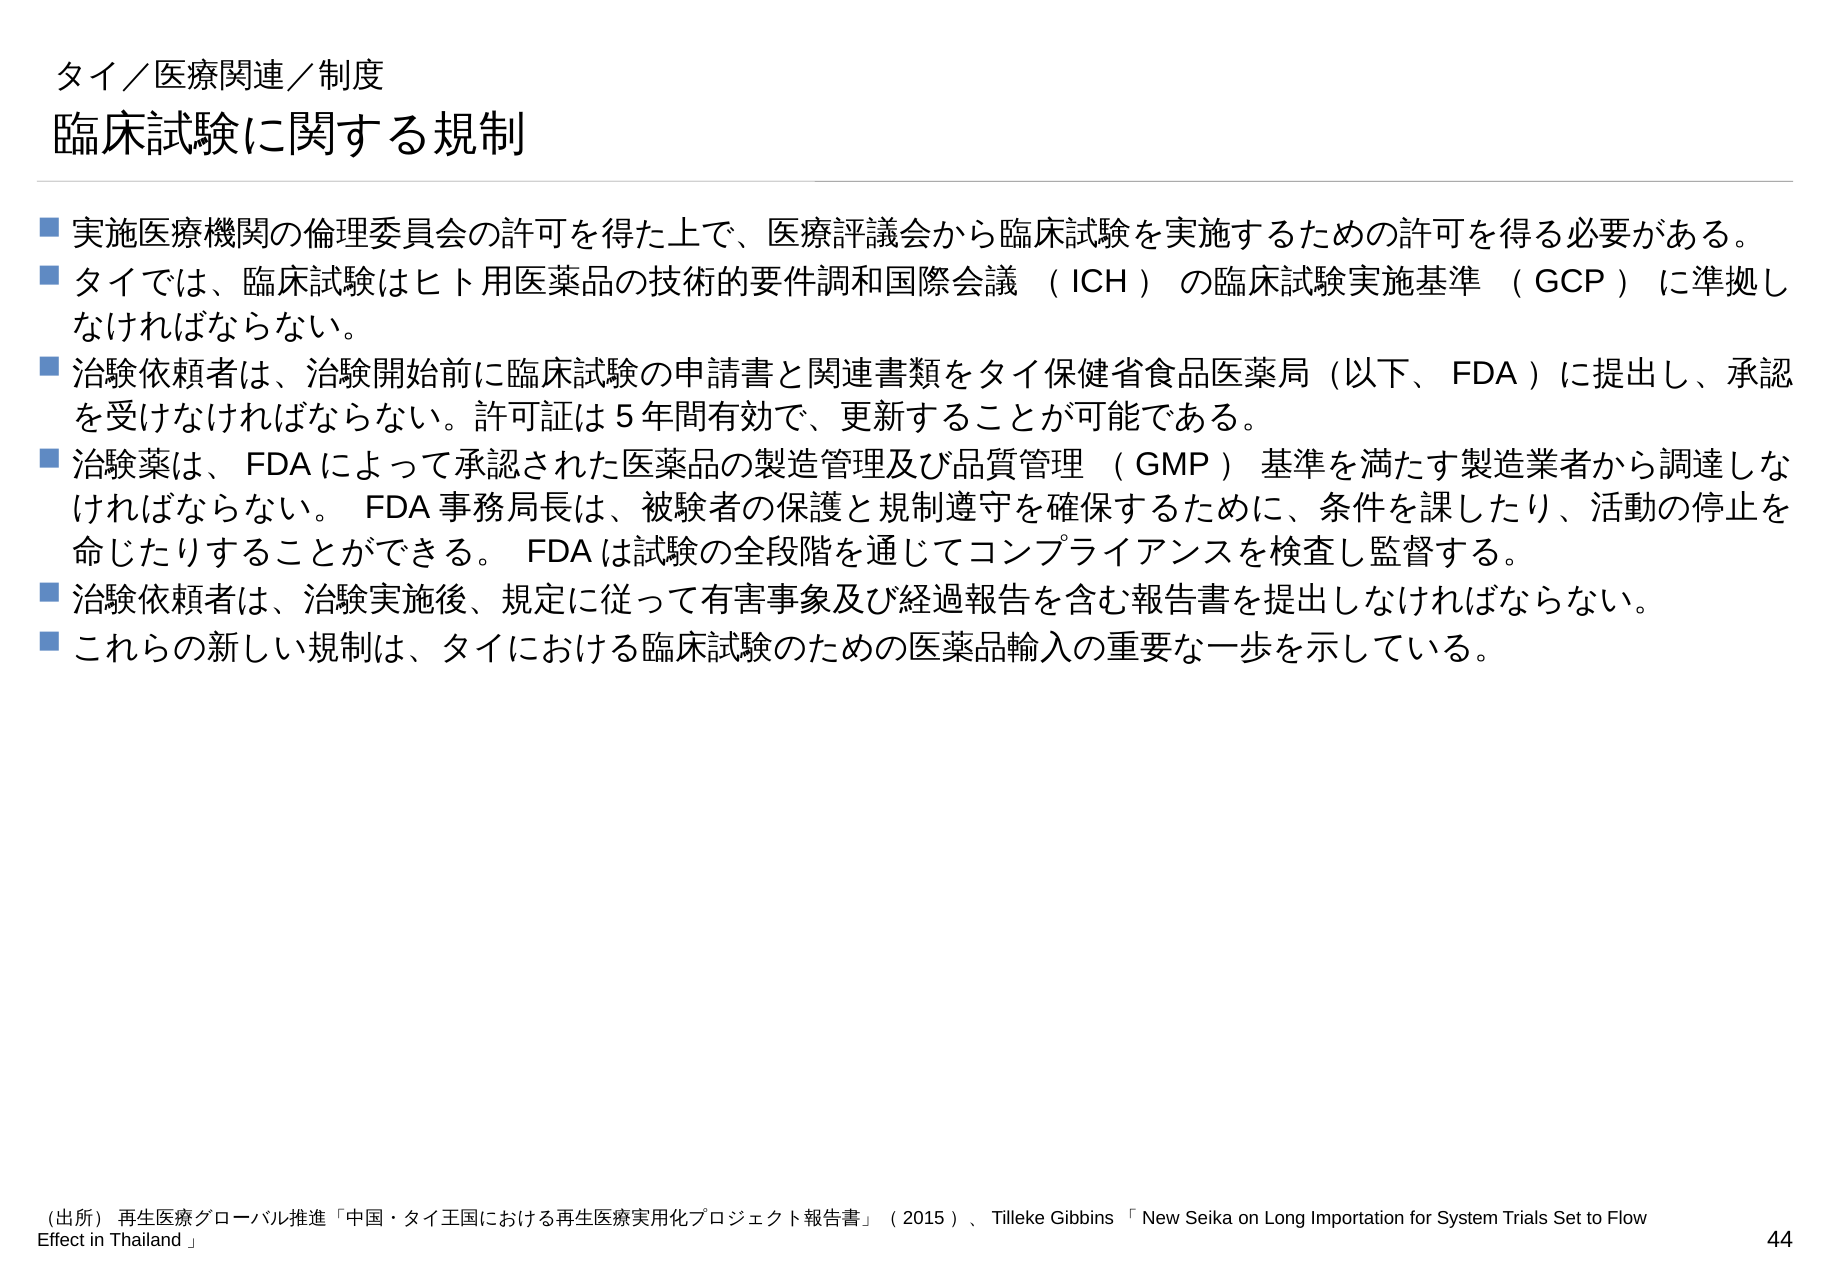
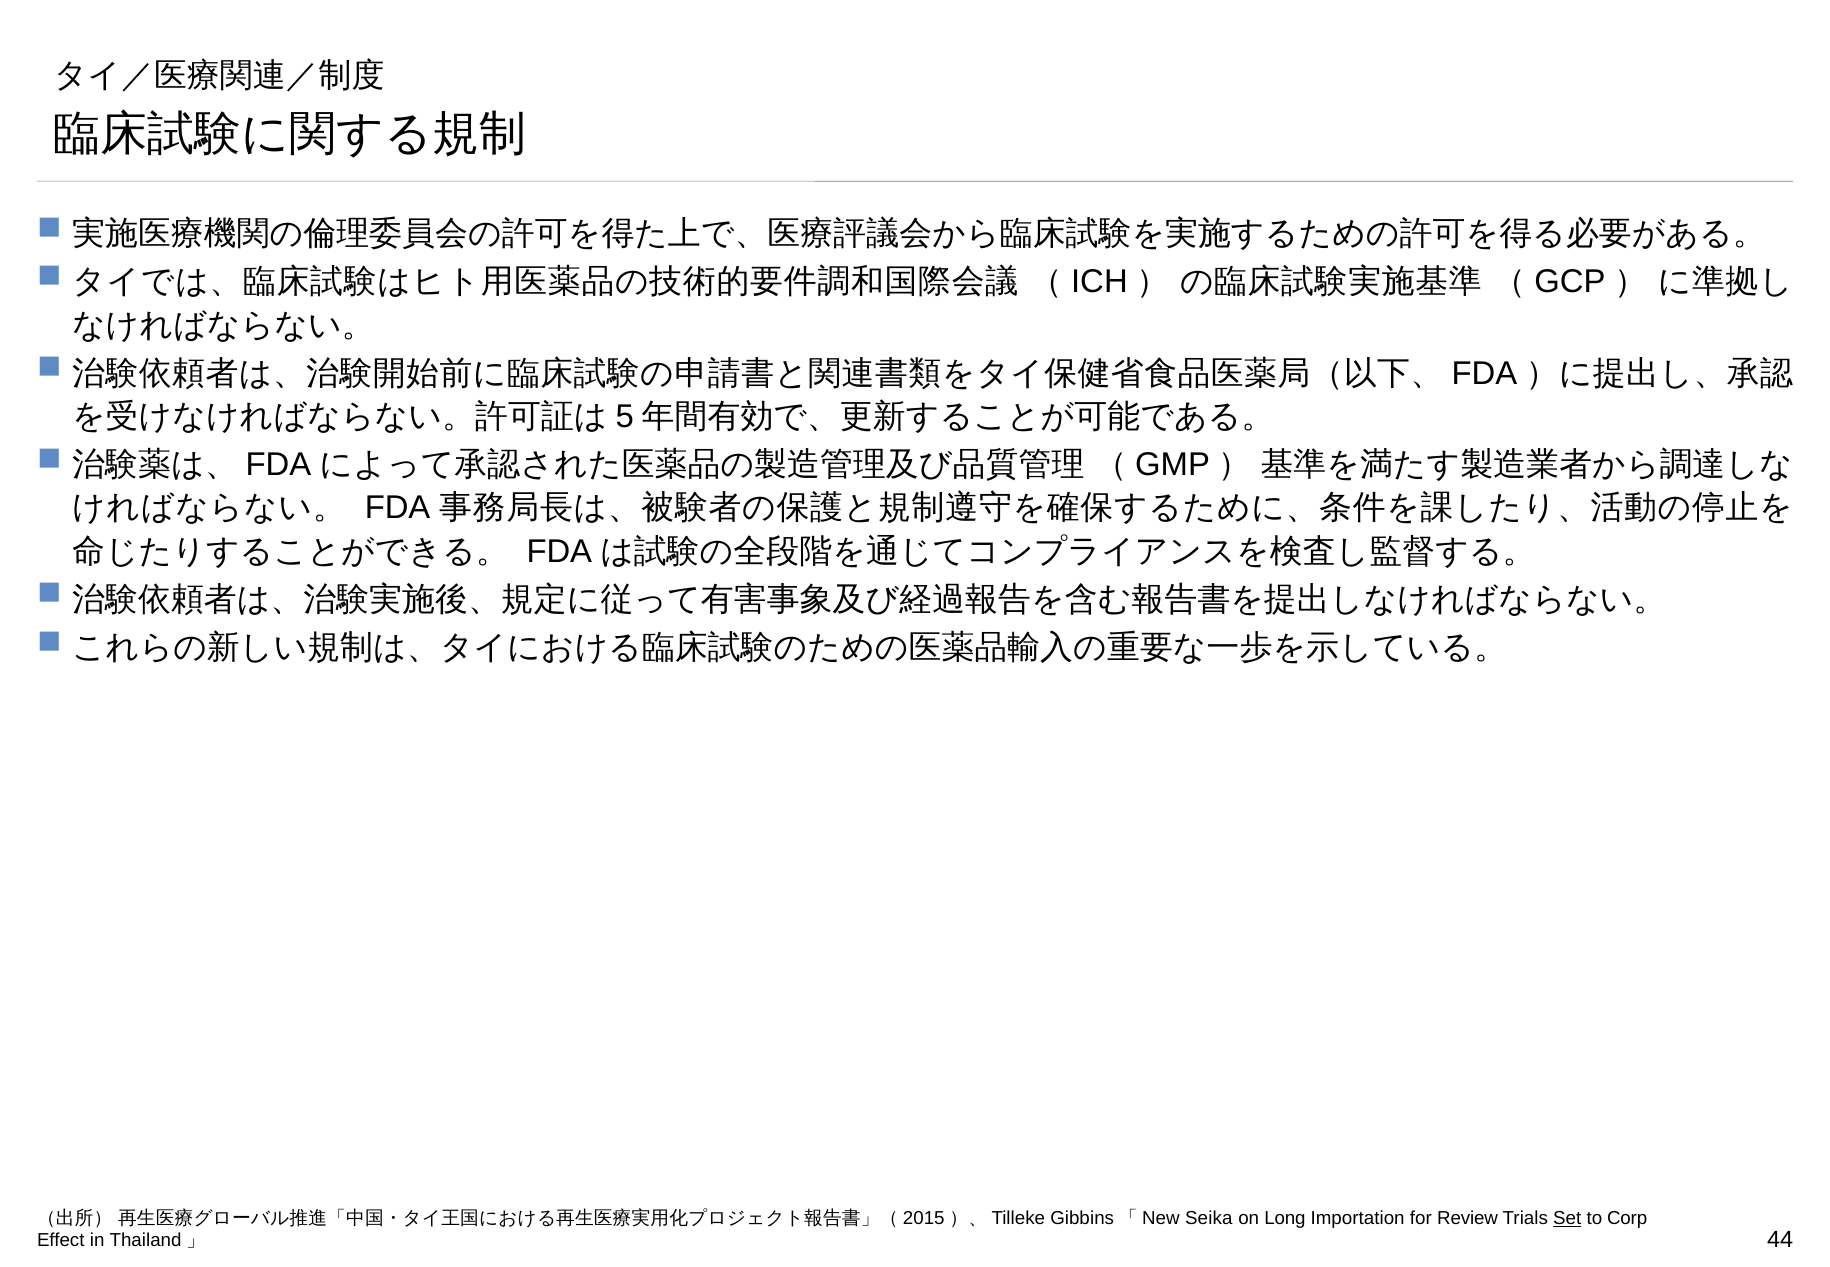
System: System -> Review (1468, 1218)
Set underline: none -> present (1567, 1218)
Flow: Flow -> Corp (1627, 1218)
